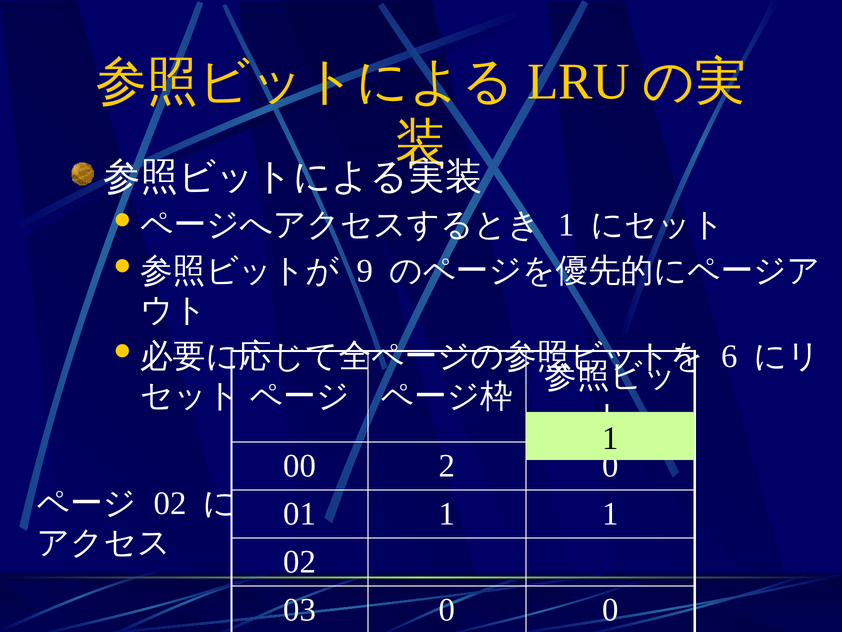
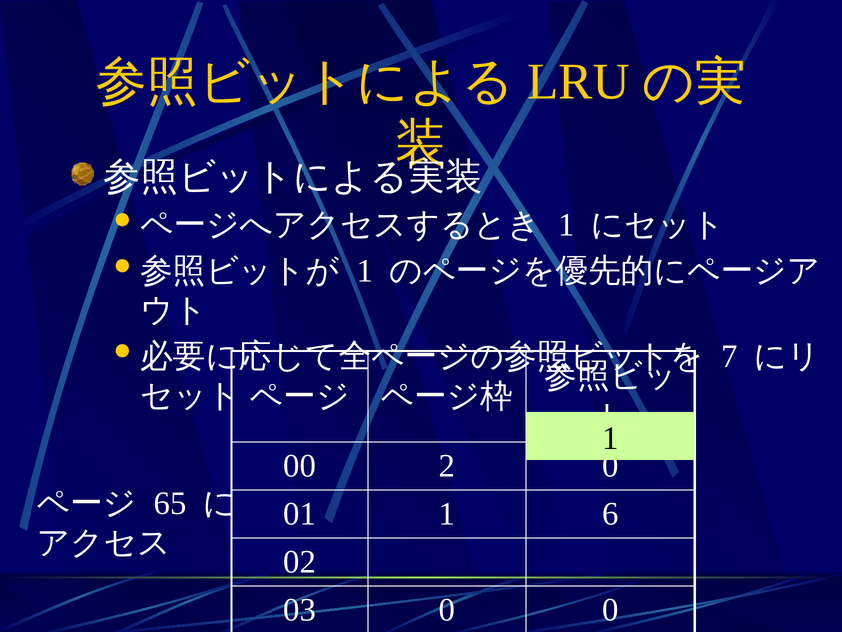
9: 9 -> 1 (365, 271)
6: 6 -> 7 (729, 356)
02: 02 -> 65 (170, 503)
1 1: 1 -> 6 (610, 514)
